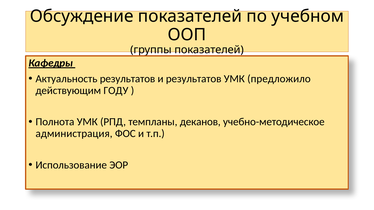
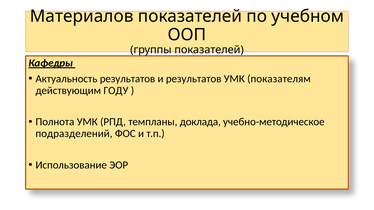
Обсуждение: Обсуждение -> Материалов (82, 16)
предложило: предложило -> показателям (279, 79)
деканов: деканов -> доклада (200, 122)
администрация: администрация -> подразделений (74, 134)
